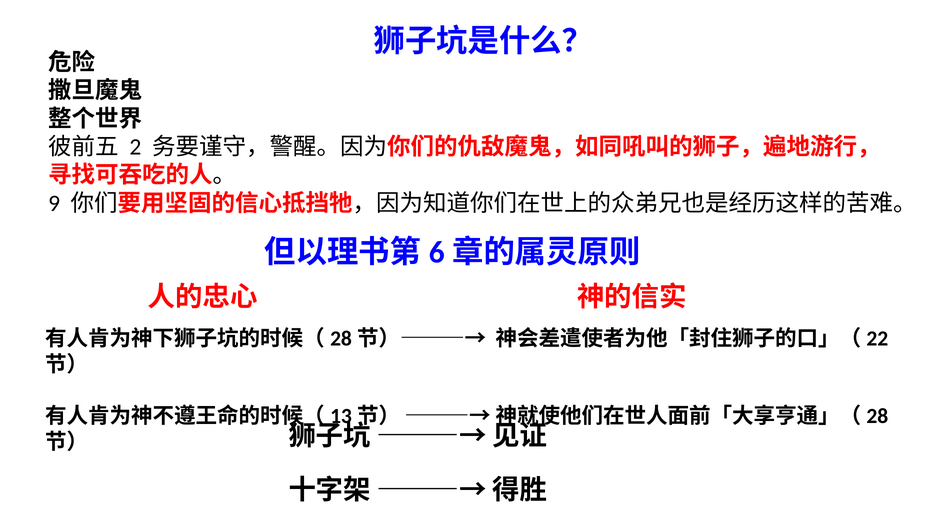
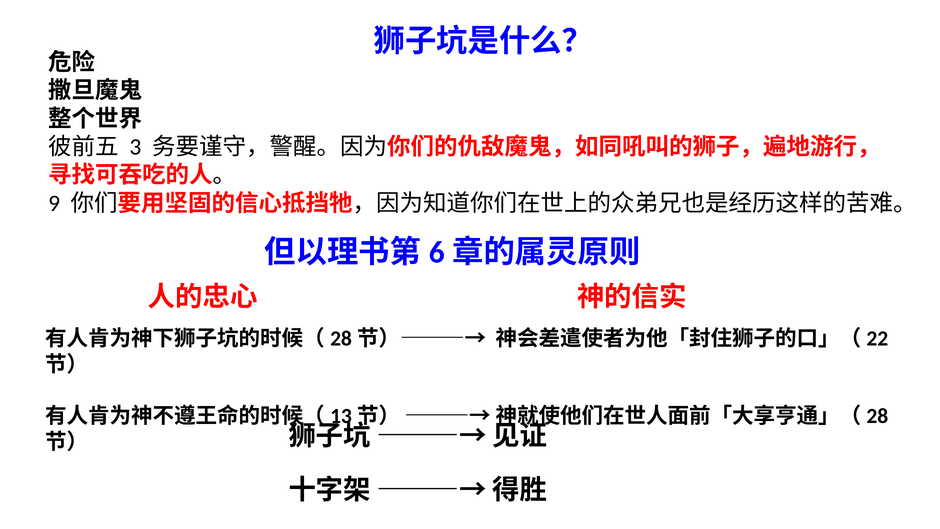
2: 2 -> 3 (135, 147)
